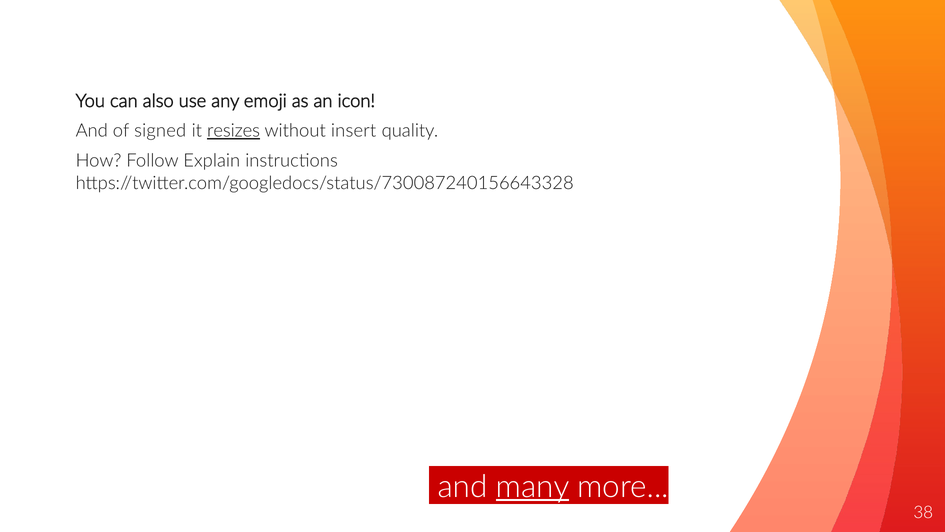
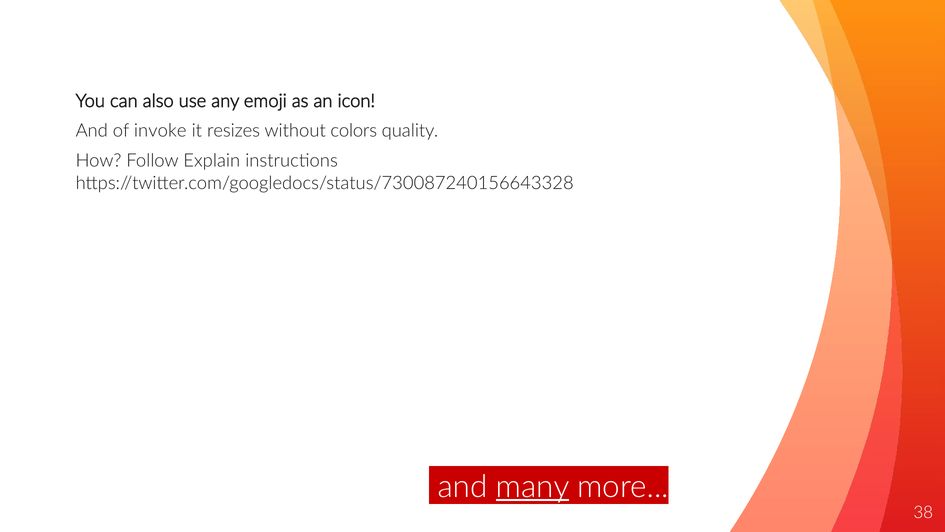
signed: signed -> invoke (160, 131)
resizes underline: present -> none (234, 131)
insert: insert -> colors (354, 131)
